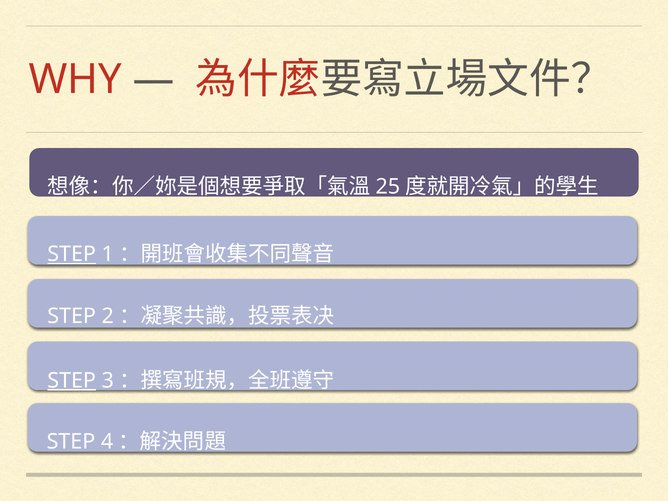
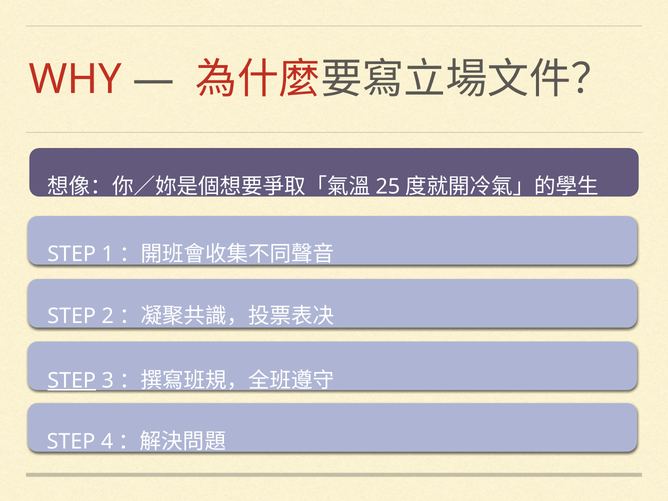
STEP underline: present -> none (72, 254)
